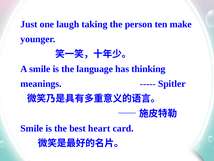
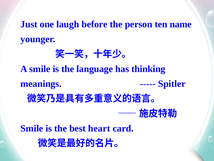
taking: taking -> before (94, 24)
make: make -> name (181, 24)
